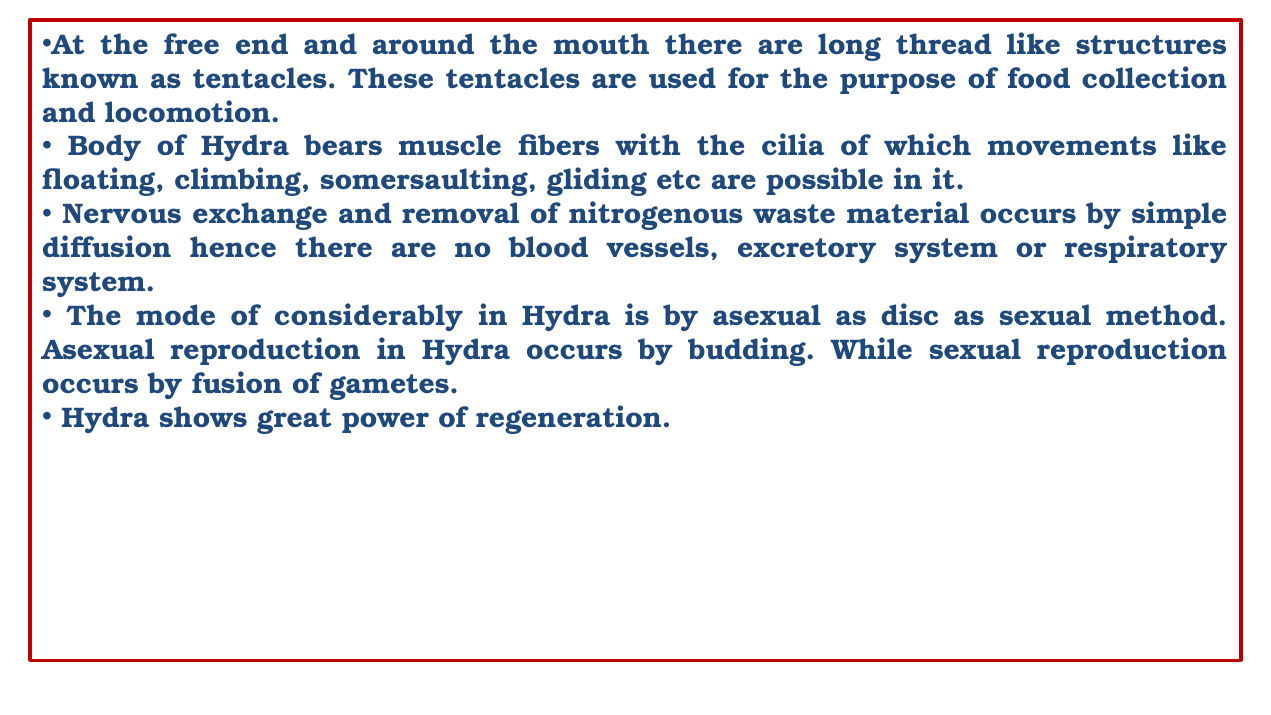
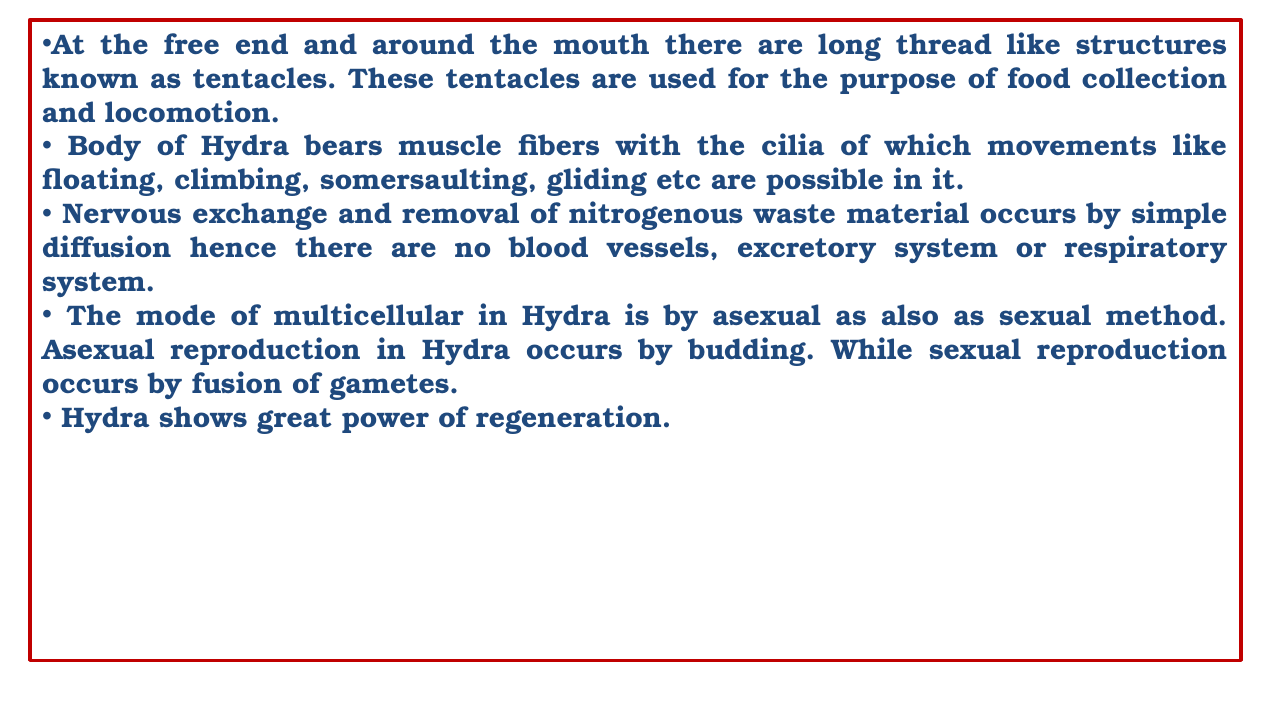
considerably: considerably -> multicellular (369, 316)
disc: disc -> also (910, 316)
